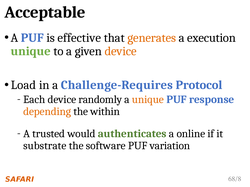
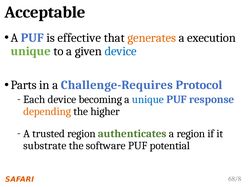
device colour: orange -> blue (121, 51)
Load: Load -> Parts (24, 85)
randomly: randomly -> becoming (100, 100)
unique colour: orange -> blue (148, 100)
within: within -> higher (105, 112)
trusted would: would -> region (81, 134)
a online: online -> region (191, 134)
variation: variation -> potential (170, 146)
